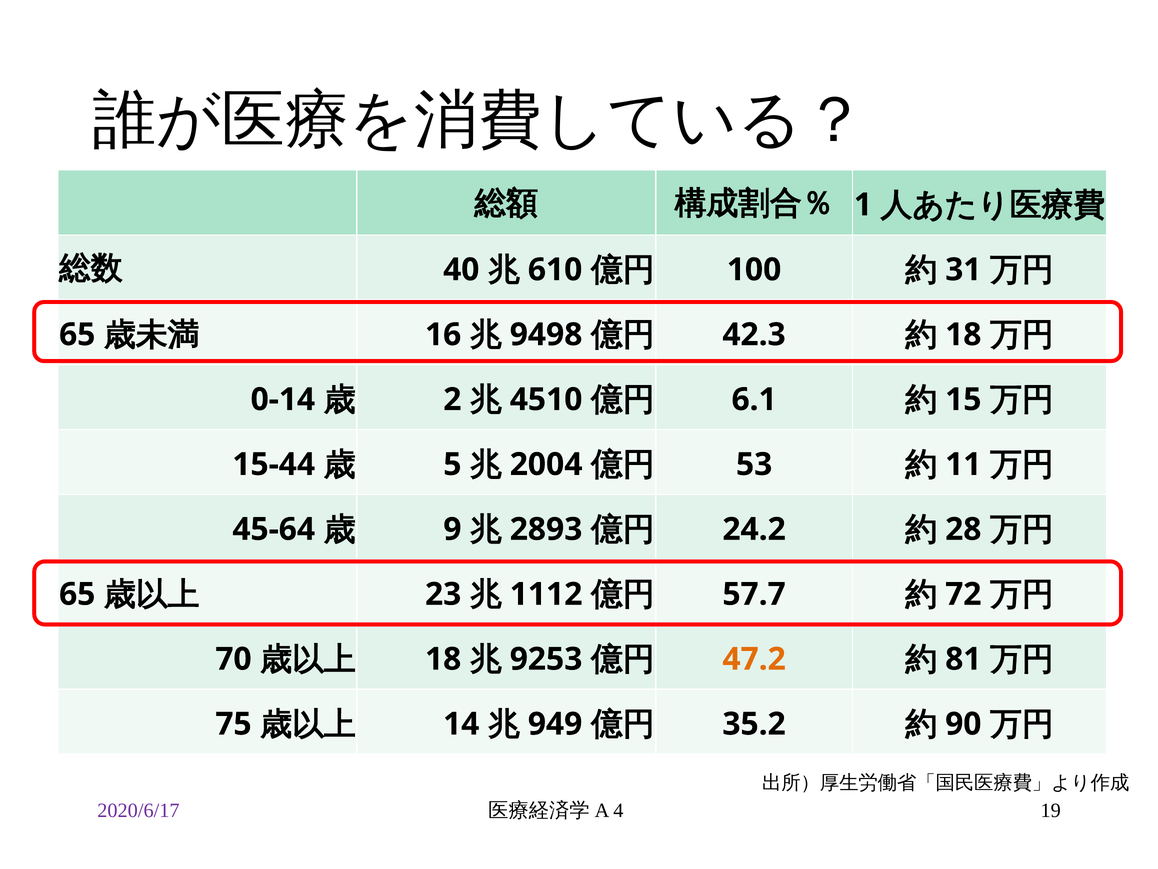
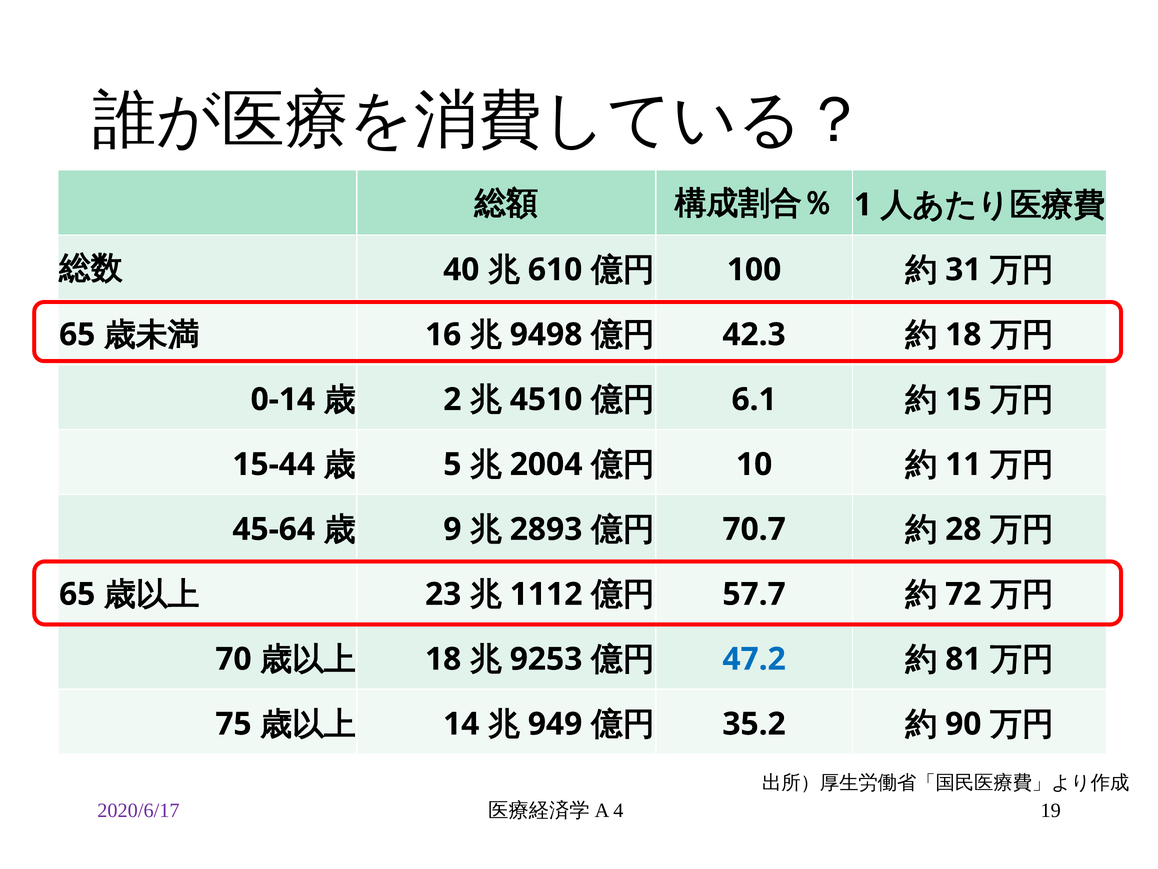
53: 53 -> 10 (754, 464)
24.2: 24.2 -> 70.7 (754, 529)
47.2 colour: orange -> blue (754, 659)
